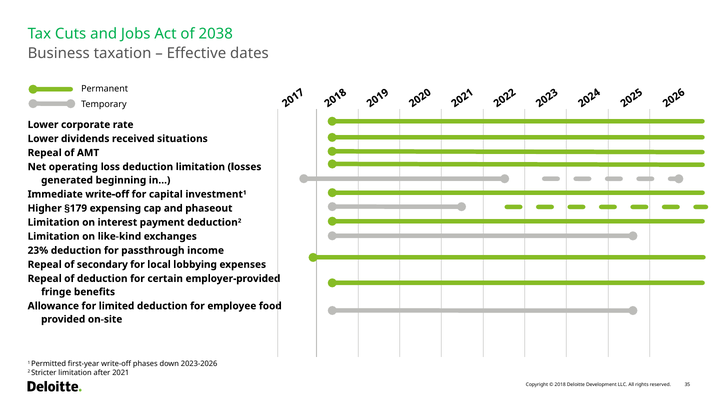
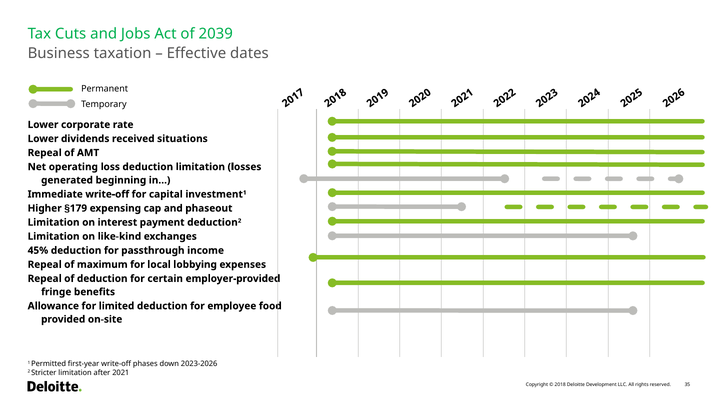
2038: 2038 -> 2039 (216, 34)
23%: 23% -> 45% (38, 250)
secondary: secondary -> maximum (102, 264)
